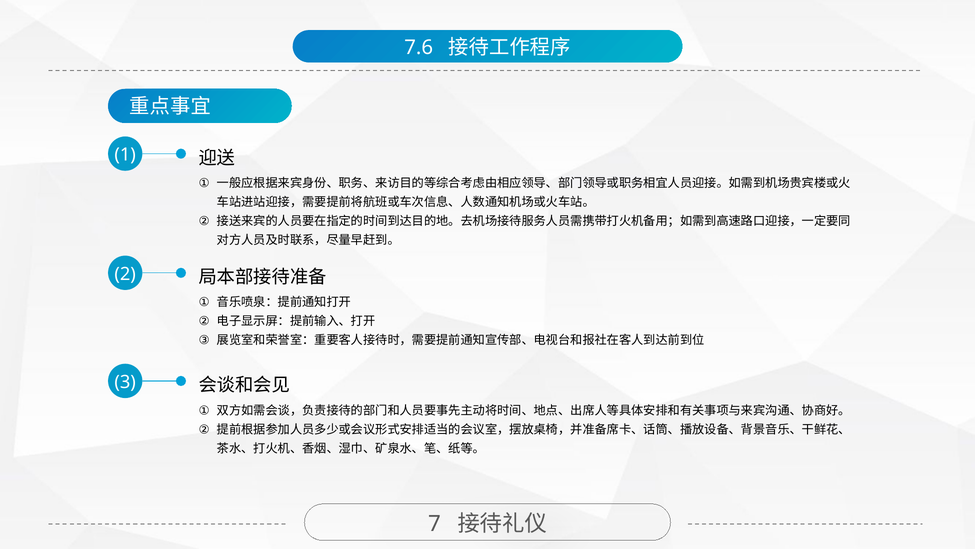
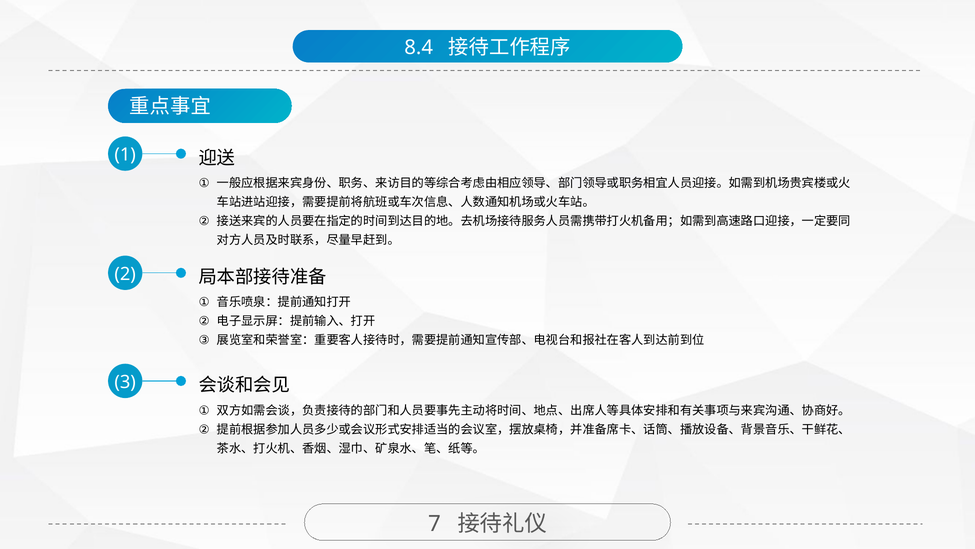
7.6: 7.6 -> 8.4 (419, 48)
